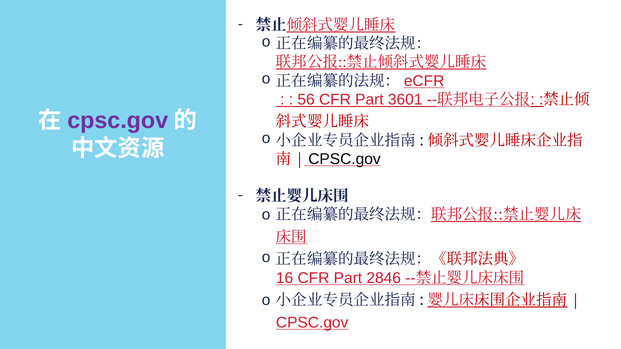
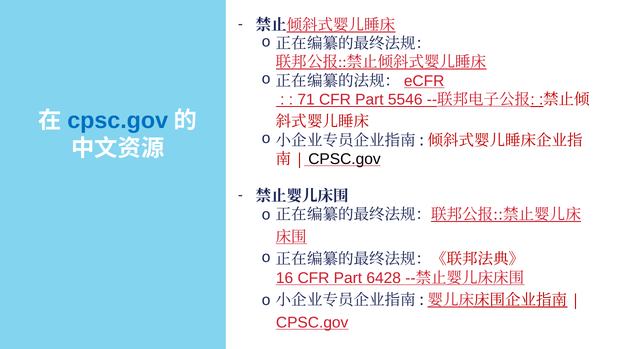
56: 56 -> 71 (306, 100)
3601: 3601 -> 5546 (405, 100)
cpsc.gov colour: purple -> blue (118, 121)
2846: 2846 -> 6428 (384, 278)
